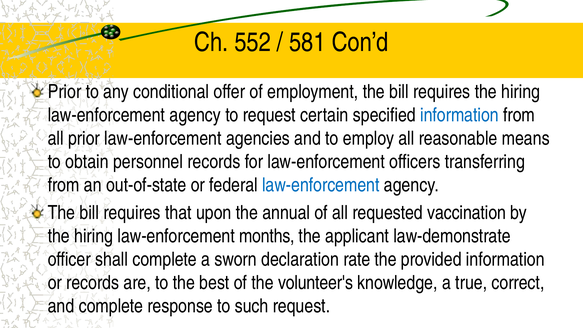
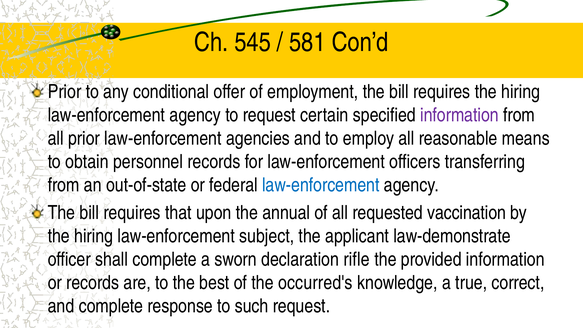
552: 552 -> 545 (253, 42)
information colour: blue -> purple (459, 115)
months: months -> subject (267, 236)
rate: rate -> rifle (357, 259)
volunteer's: volunteer's -> occurred's (315, 283)
